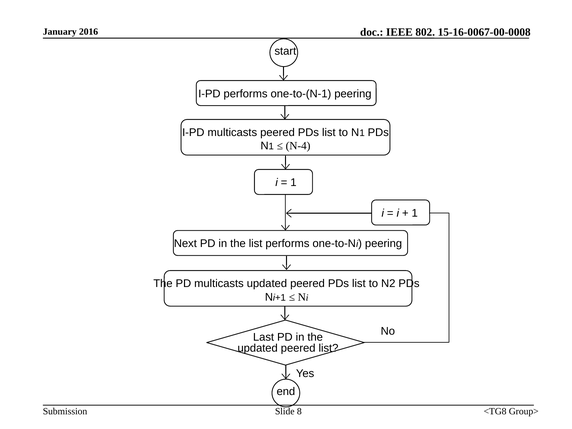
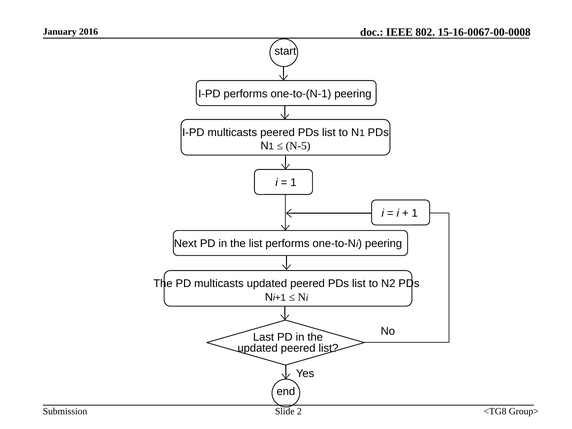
N-4: N-4 -> N-5 (298, 146)
8: 8 -> 2 (299, 411)
